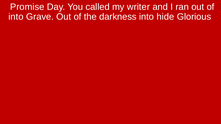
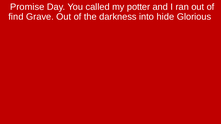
writer: writer -> potter (139, 7)
into: into -> find (16, 17)
